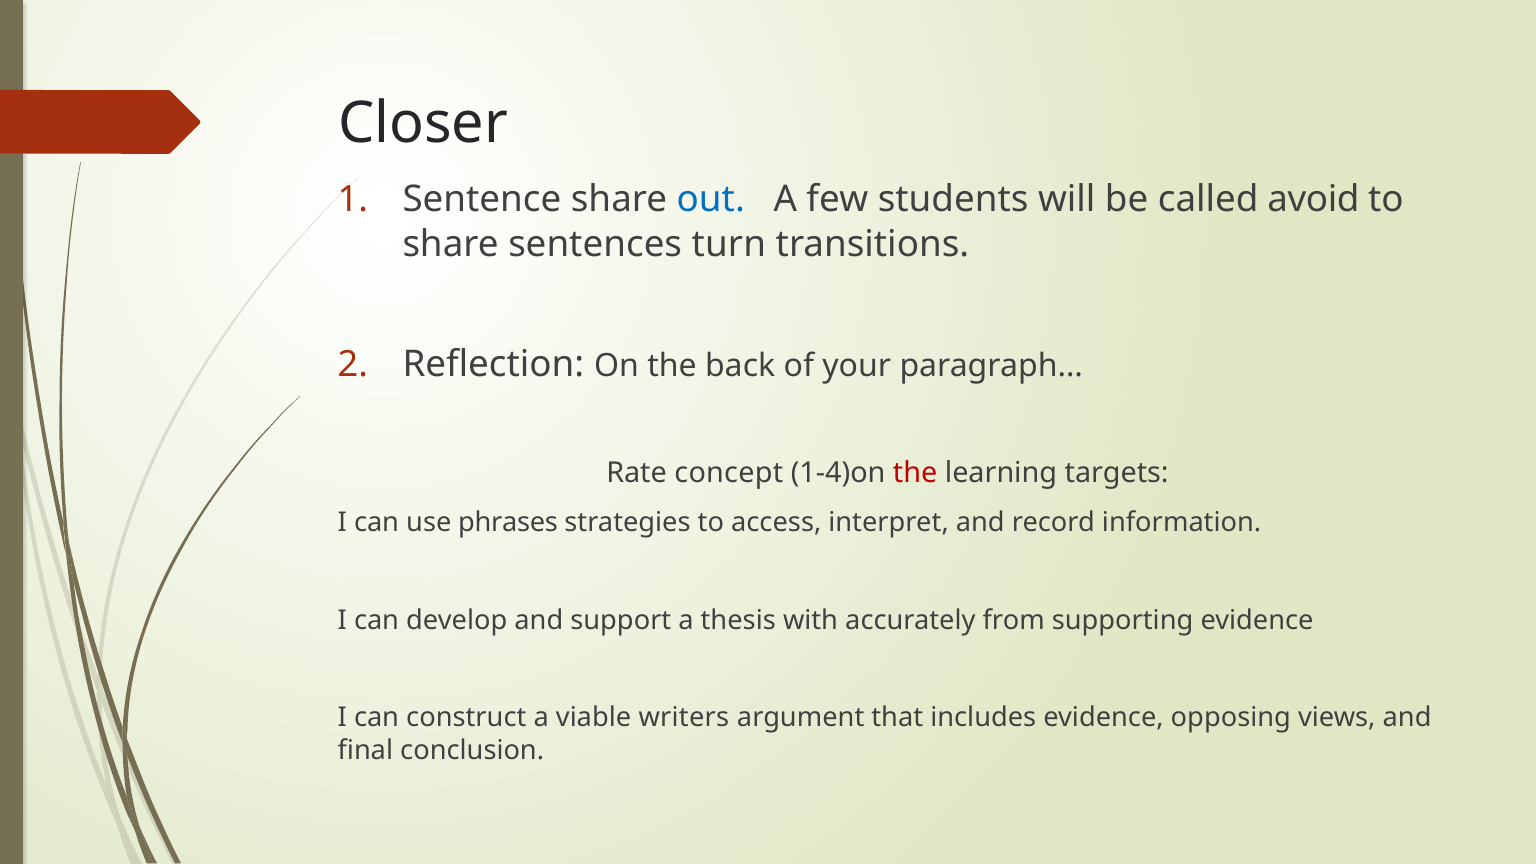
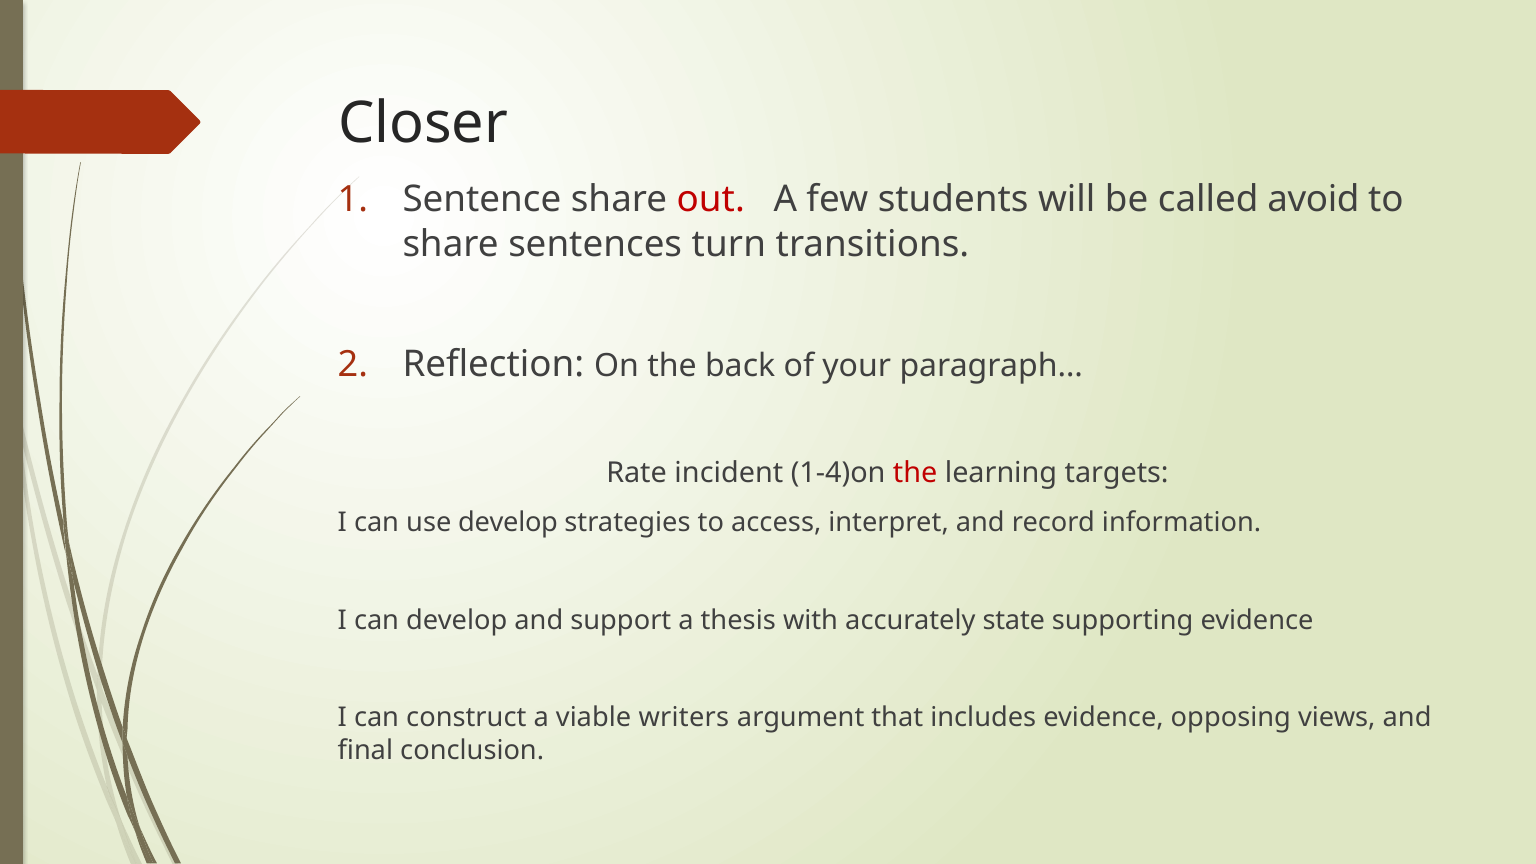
out colour: blue -> red (711, 200)
concept: concept -> incident (729, 473)
use phrases: phrases -> develop (508, 523)
from: from -> state (1014, 620)
